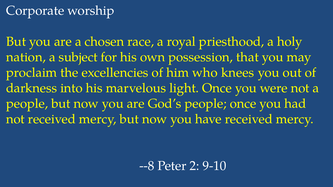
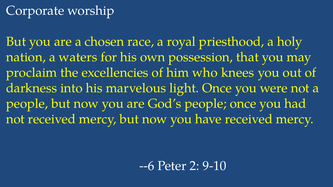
subject: subject -> waters (78, 57)
--8: --8 -> --6 (147, 166)
